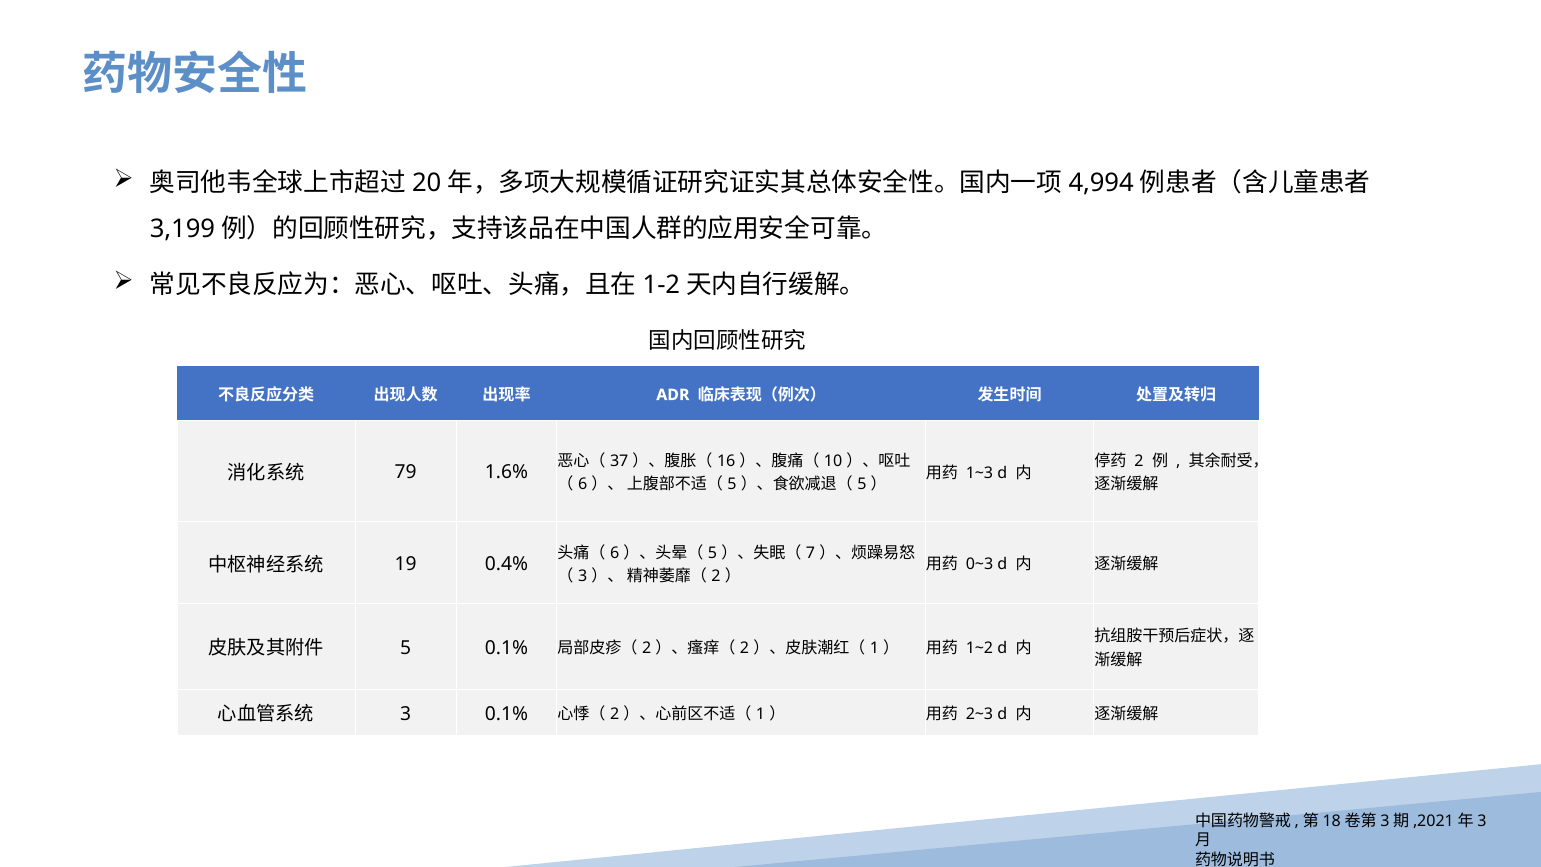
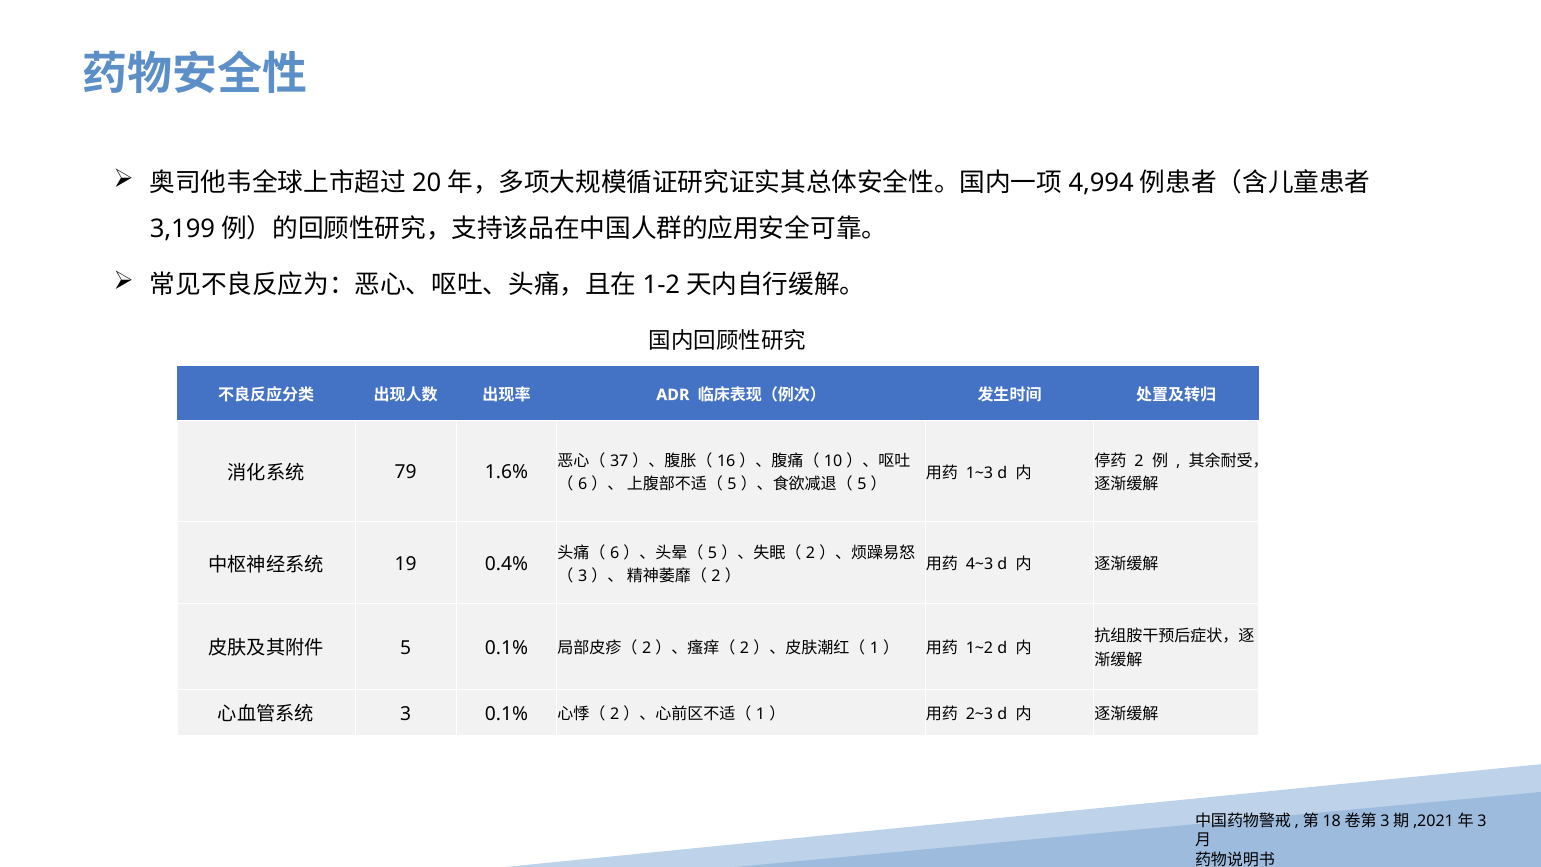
7: 7 -> 2 (810, 553)
0~3: 0~3 -> 4~3 (980, 564)
